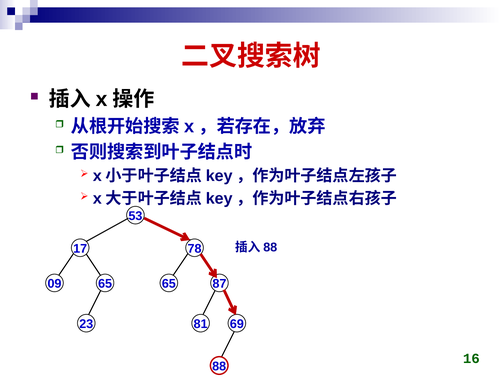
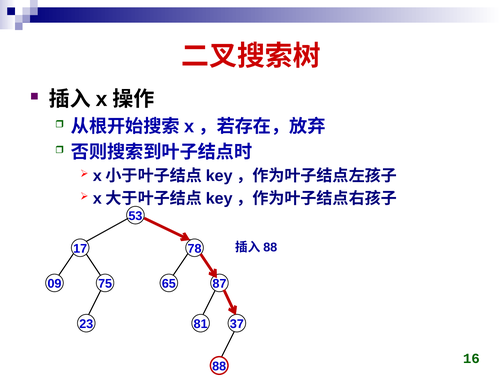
09 65: 65 -> 75 (105, 283)
69: 69 -> 37 (237, 324)
